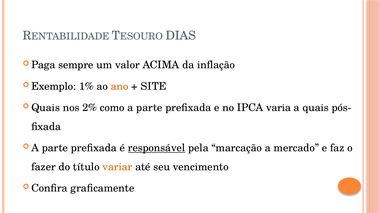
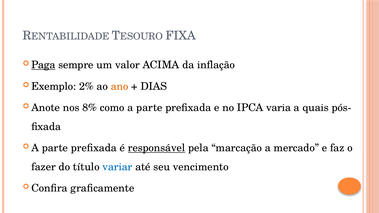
DIAS: DIAS -> FIXA (181, 36)
Paga underline: none -> present (43, 65)
1%: 1% -> 2% (86, 86)
SITE: SITE -> DIAS (154, 86)
Quais: Quais -> Anote (46, 108)
2%: 2% -> 8% (90, 108)
variar colour: orange -> blue (117, 167)
